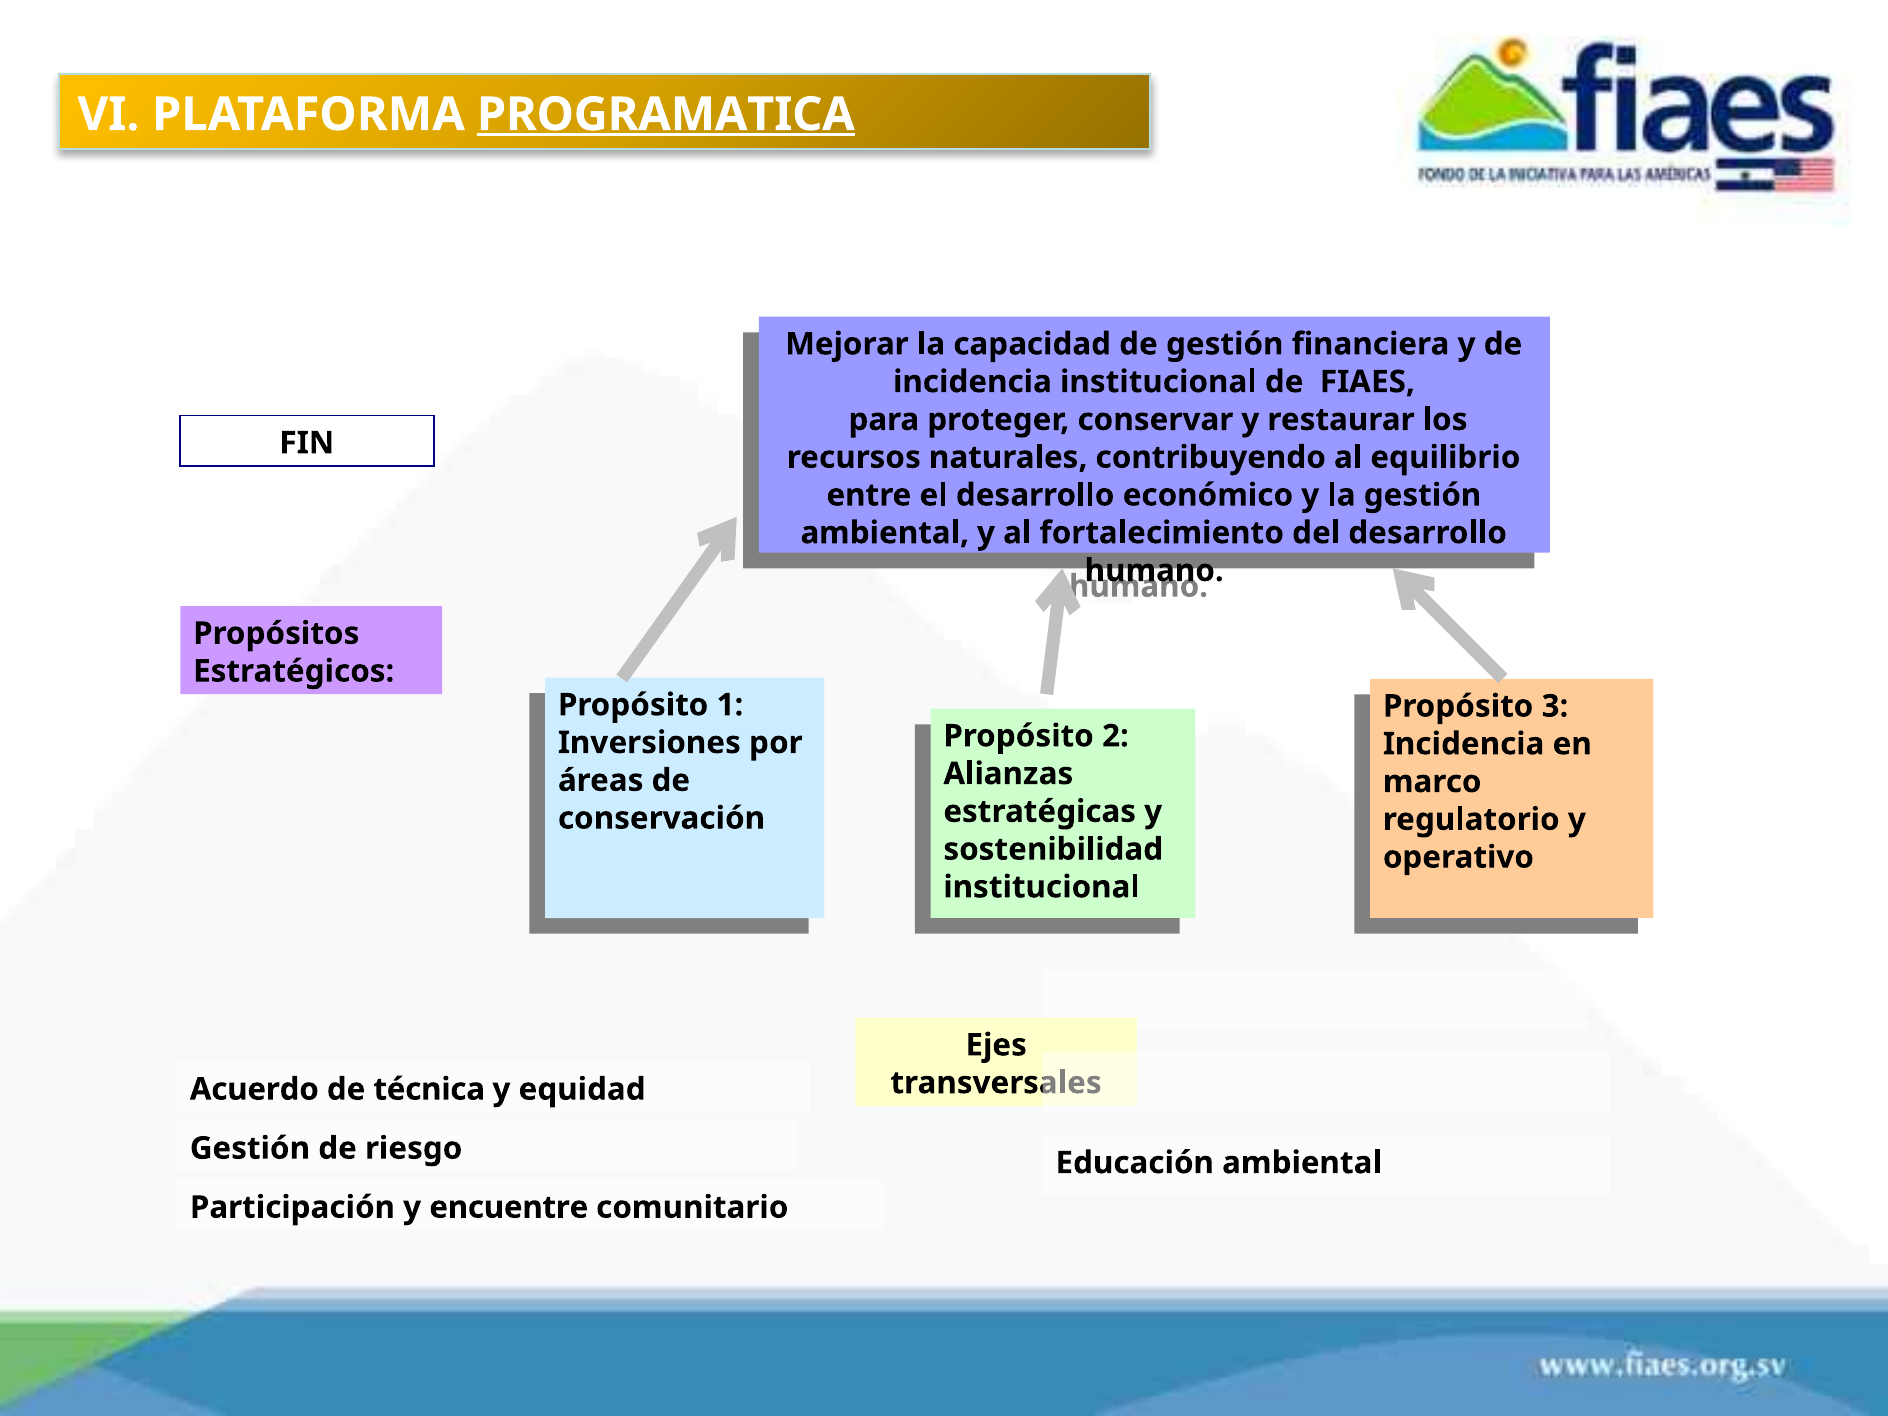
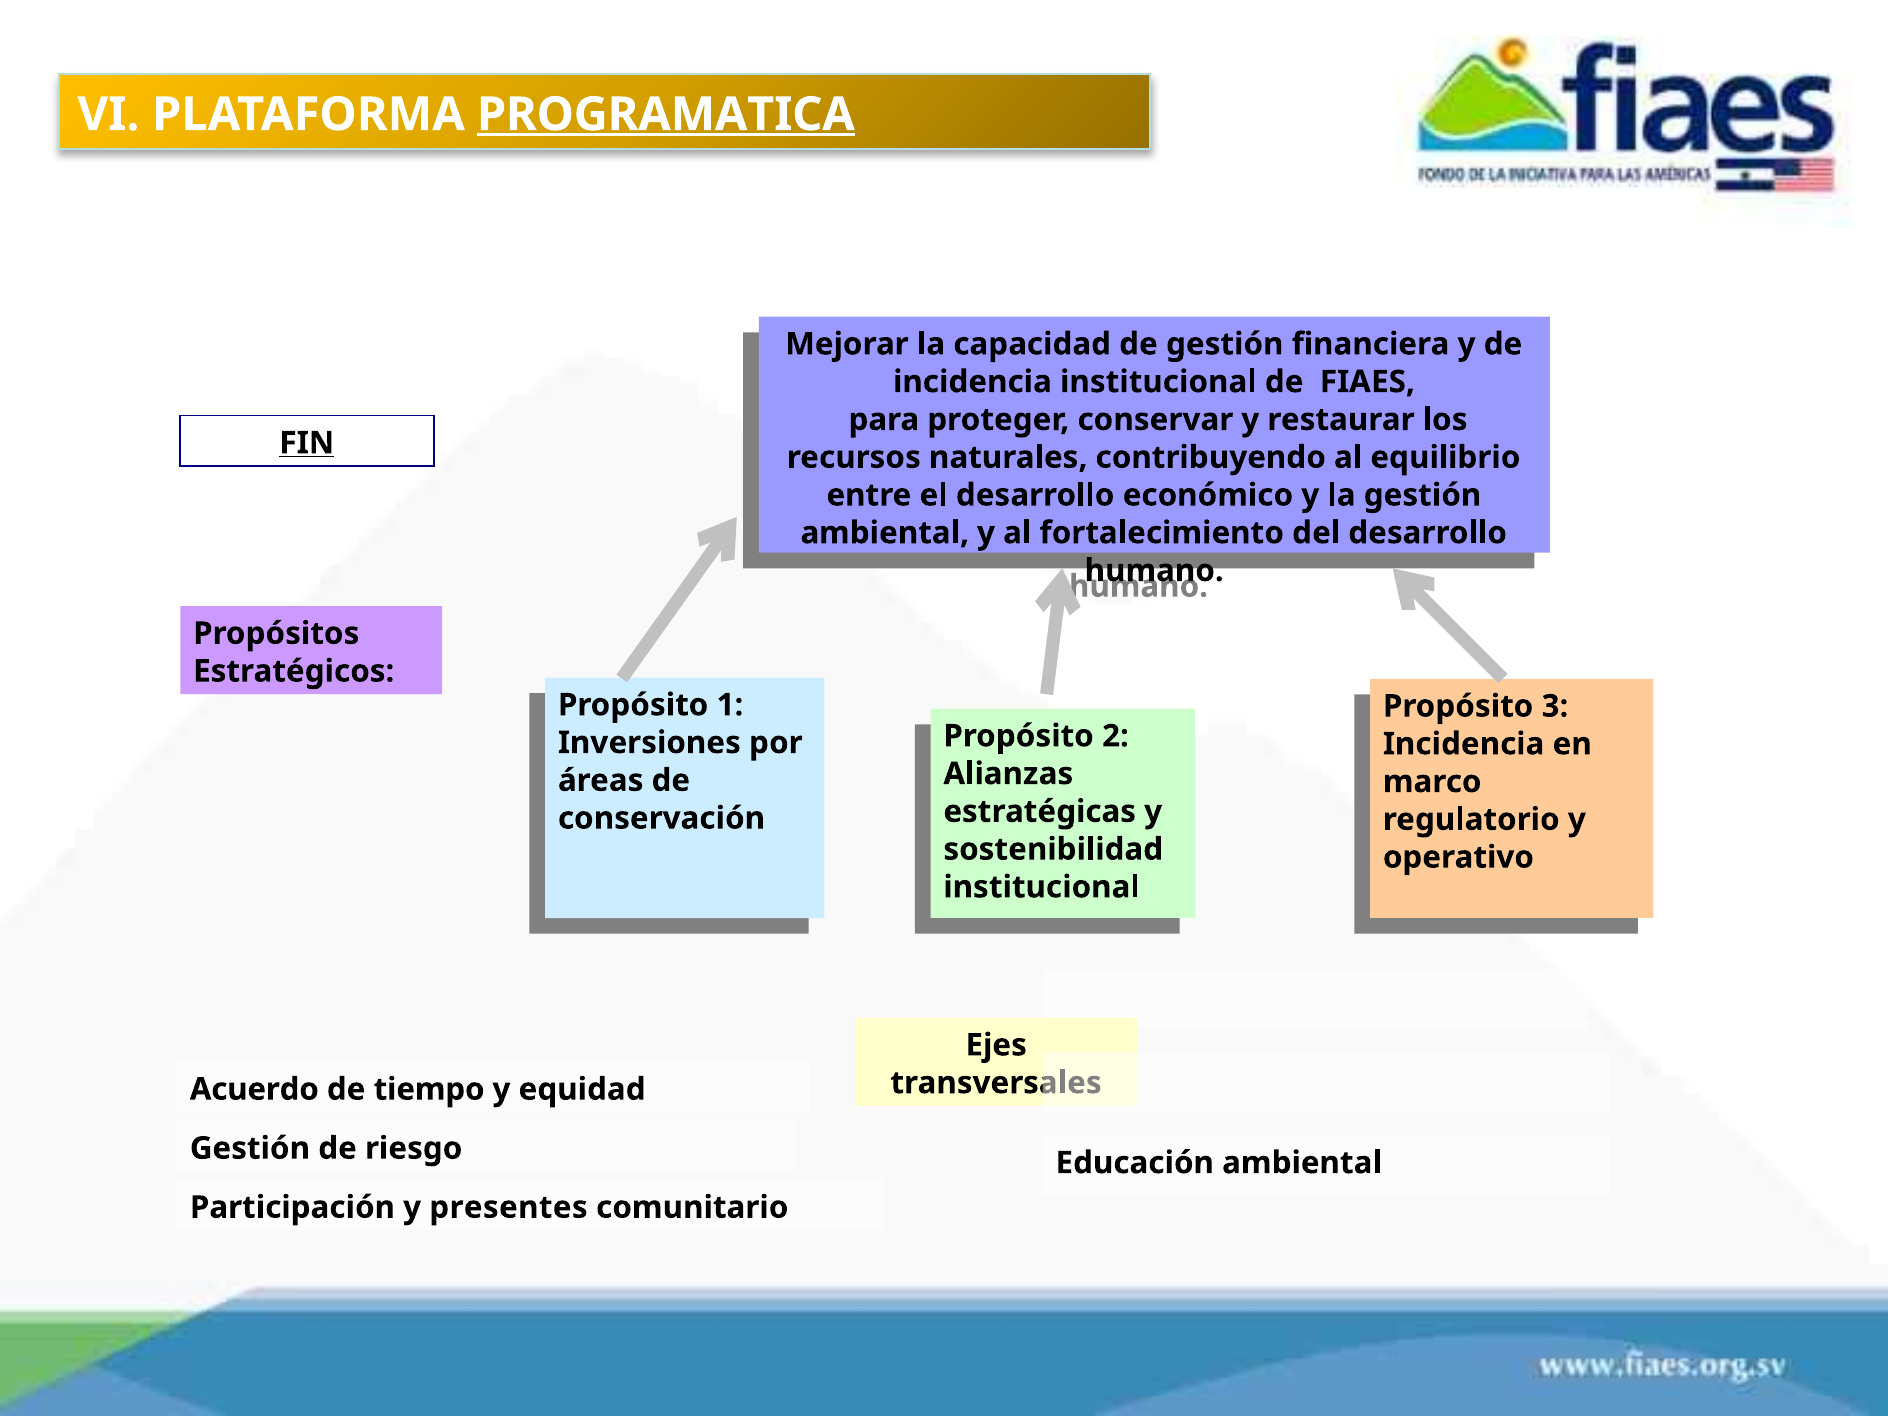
FIN underline: none -> present (307, 443)
técnica: técnica -> tiempo (429, 1089)
encuentre: encuentre -> presentes (508, 1207)
